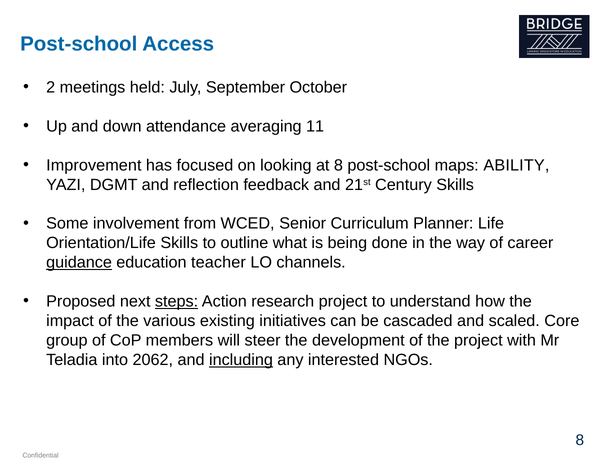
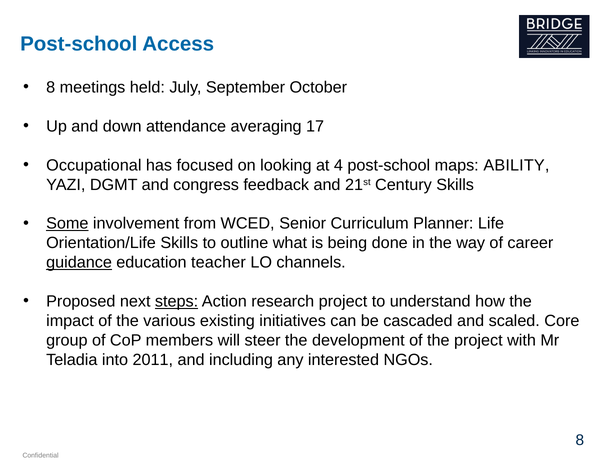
2: 2 -> 8 (51, 87)
11: 11 -> 17 (315, 126)
Improvement: Improvement -> Occupational (94, 165)
at 8: 8 -> 4 (338, 165)
reflection: reflection -> congress (206, 185)
Some underline: none -> present (67, 224)
2062: 2062 -> 2011 (153, 360)
including underline: present -> none (241, 360)
